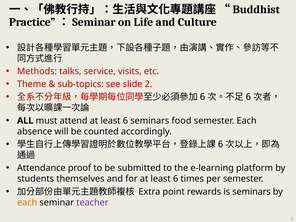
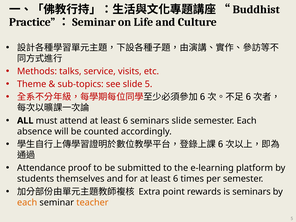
slide 2: 2 -> 5 (149, 84)
seminars food: food -> slide (182, 121)
teacher colour: purple -> orange (92, 202)
